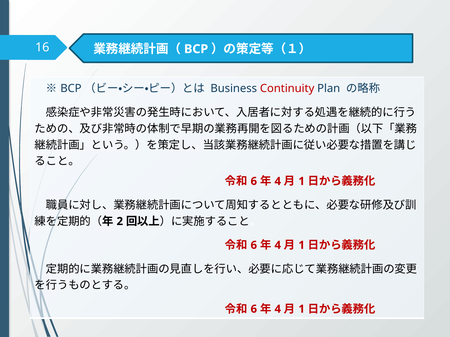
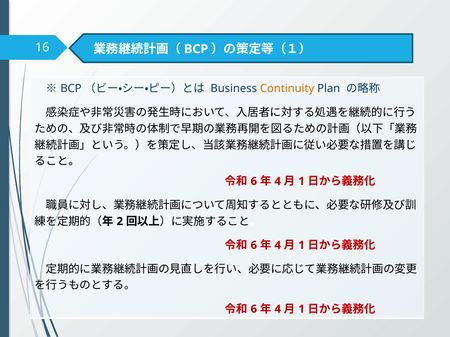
Continuity colour: red -> orange (287, 89)
